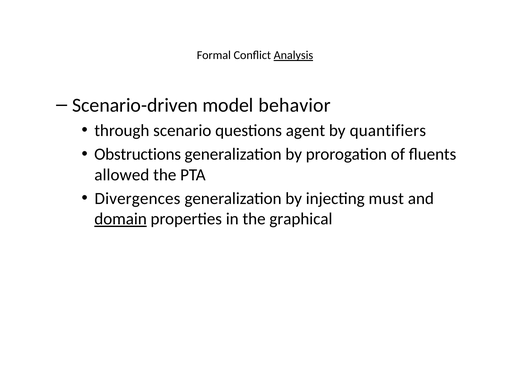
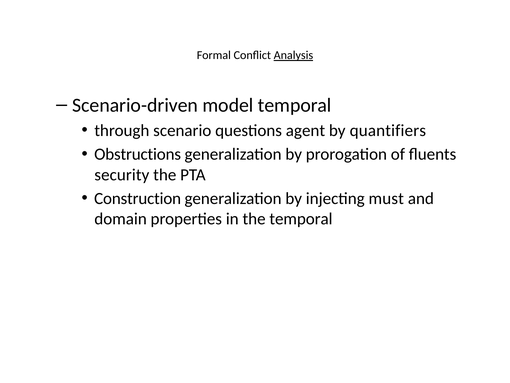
model behavior: behavior -> temporal (295, 105)
allowed: allowed -> security (122, 175)
Divergences: Divergences -> Construction (138, 198)
domain underline: present -> none (121, 219)
the graphical: graphical -> temporal (301, 219)
